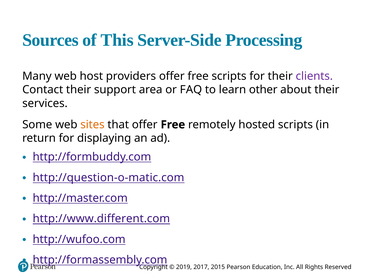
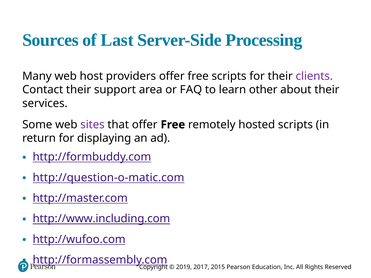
This: This -> Last (117, 40)
sites colour: orange -> purple (92, 125)
http://www.different.com: http://www.different.com -> http://www.including.com (101, 219)
